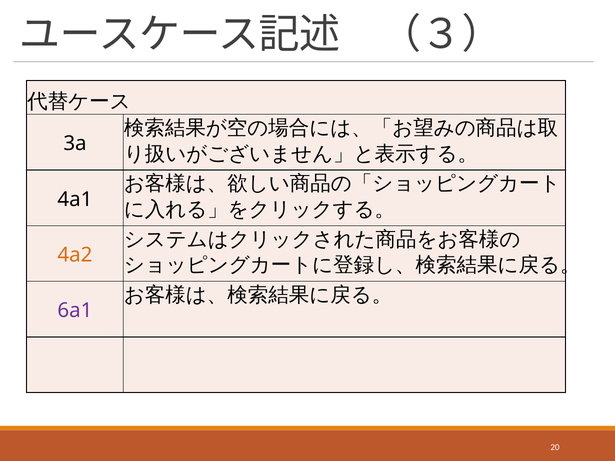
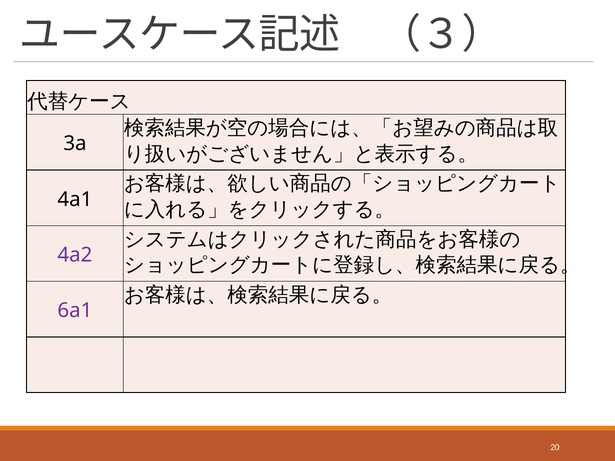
4a2 colour: orange -> purple (75, 255)
